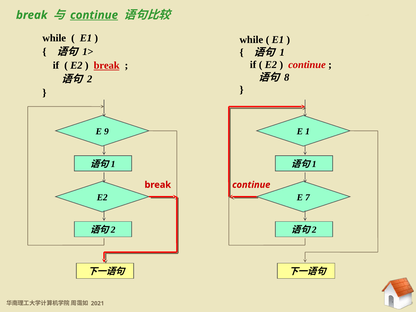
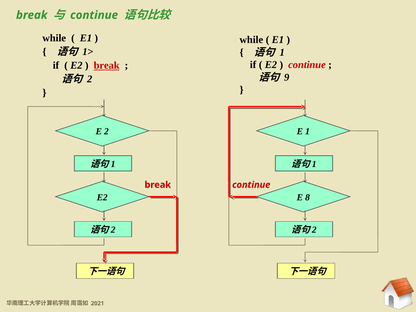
continue underline: present -> none (94, 15)
8: 8 -> 9 (287, 77)
E 9: 9 -> 2 (106, 131)
7: 7 -> 8 (307, 197)
